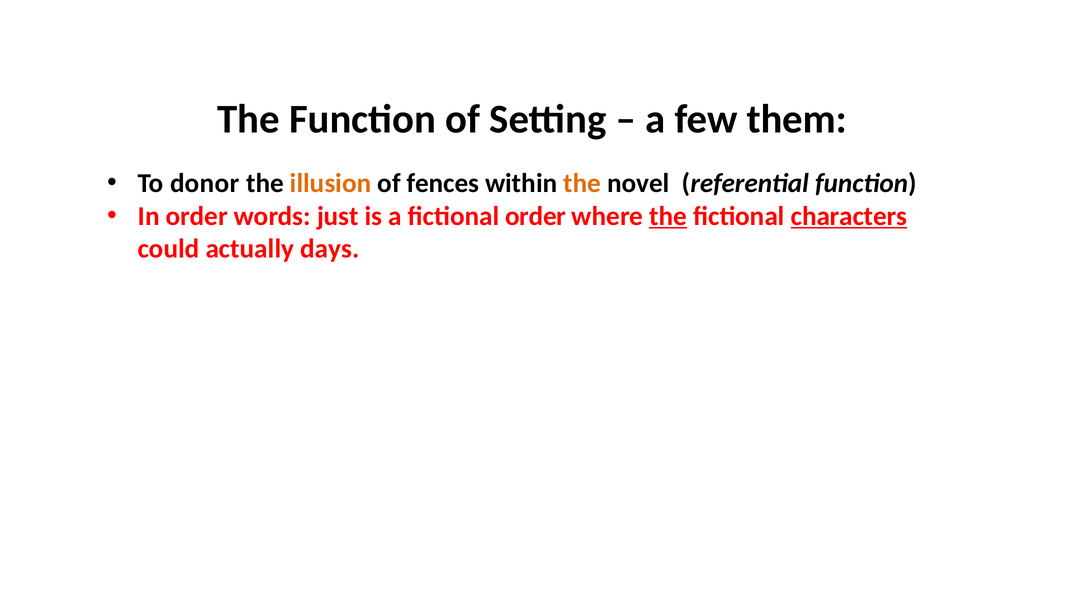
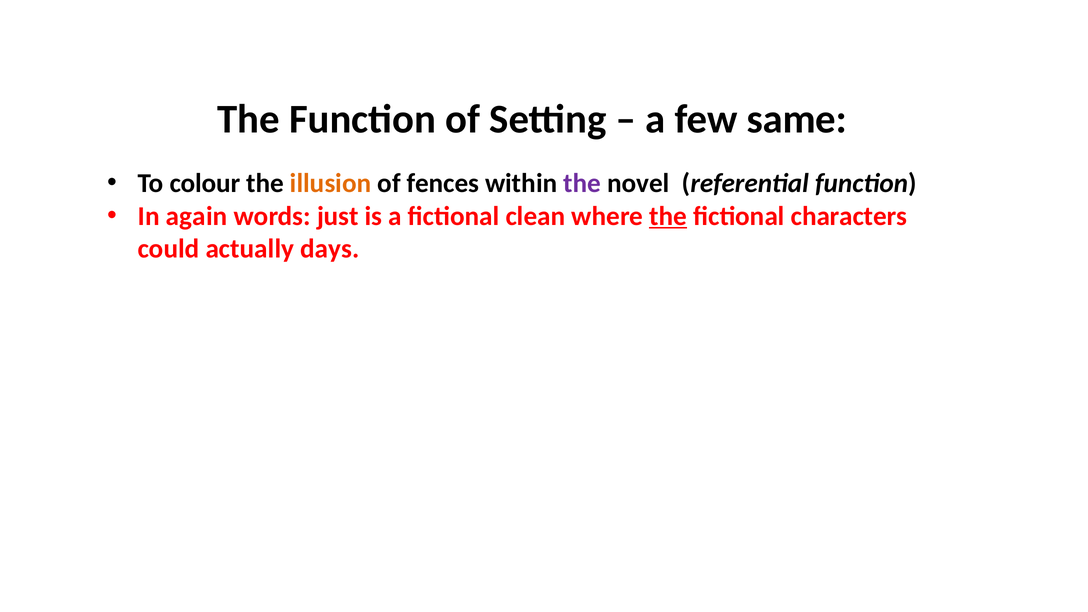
them: them -> same (797, 119)
donor: donor -> colour (205, 184)
the colour: orange -> purple (582, 184)
In order: order -> again (197, 216)
fictional order: order -> clean (535, 216)
characters underline: present -> none (849, 216)
